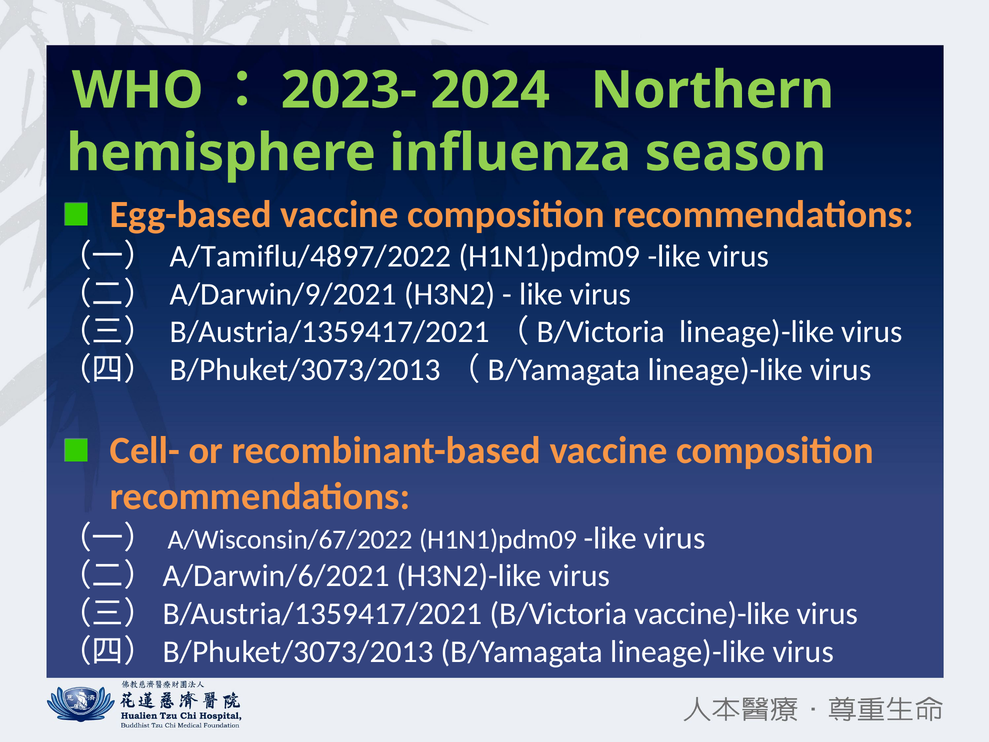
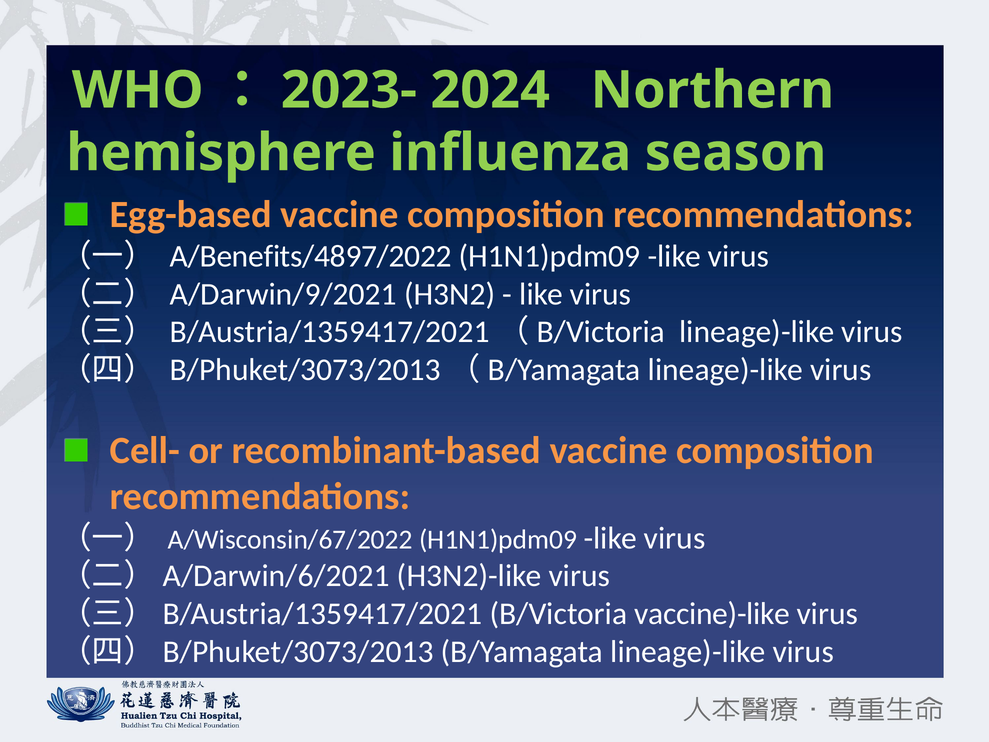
A/Tamiflu/4897/2022: A/Tamiflu/4897/2022 -> A/Benefits/4897/2022 (311, 256)
